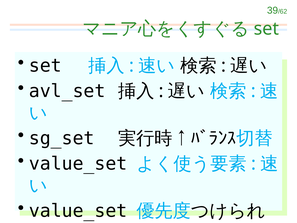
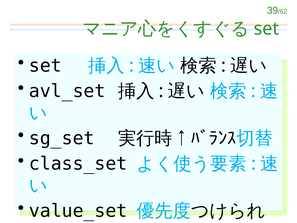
value_set: value_set -> class_set (78, 164)
